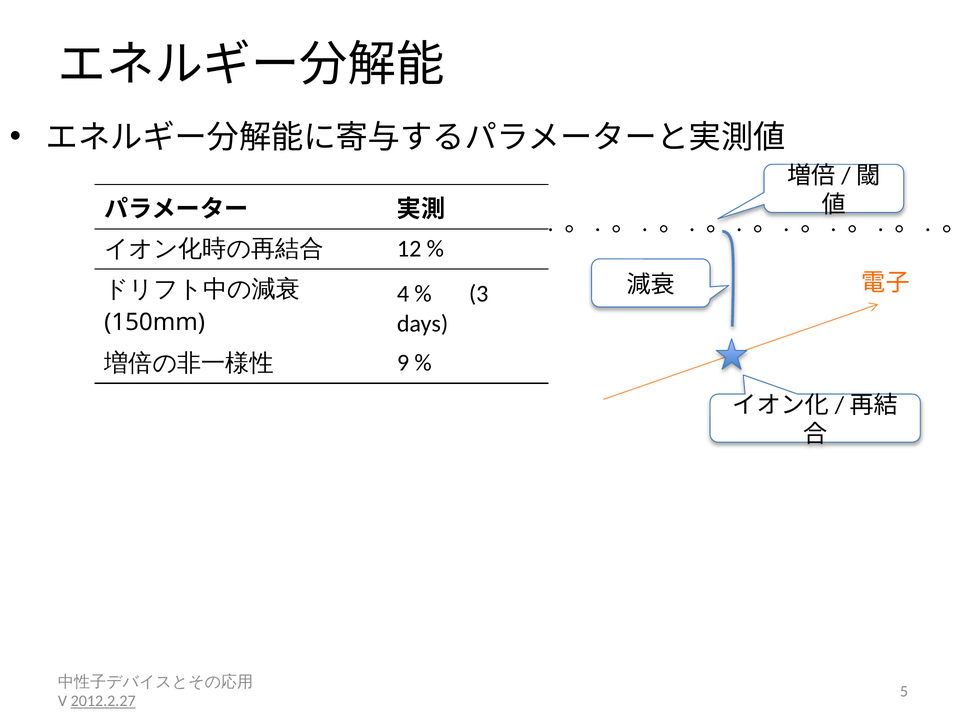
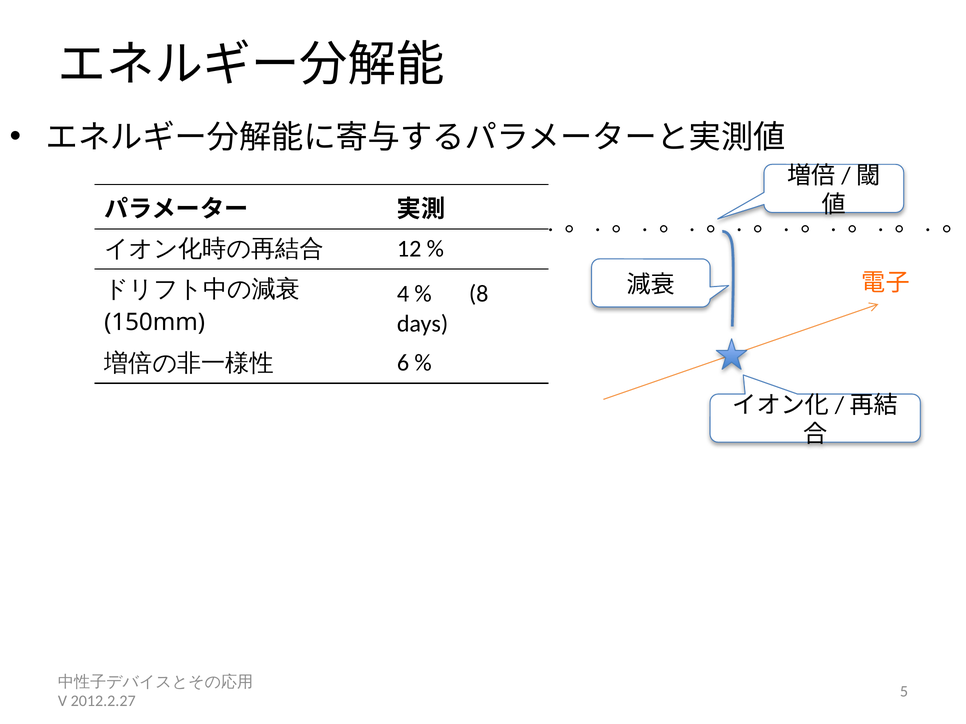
3: 3 -> 8 (479, 294)
9: 9 -> 6 (403, 363)
2012.2.27 underline: present -> none (103, 702)
